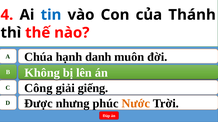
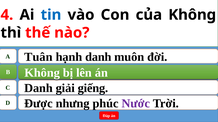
của Thánh: Thánh -> Không (192, 15)
Chúa: Chúa -> Tuân (38, 57)
C Công: Công -> Danh (38, 89)
Nước colour: orange -> purple (136, 104)
